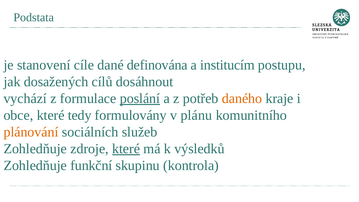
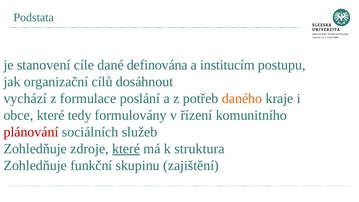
dosažených: dosažených -> organizační (56, 82)
poslání underline: present -> none (140, 98)
plánu: plánu -> řízení (196, 115)
plánování colour: orange -> red (31, 132)
výsledků: výsledků -> struktura (199, 149)
kontrola: kontrola -> zajištění (191, 165)
